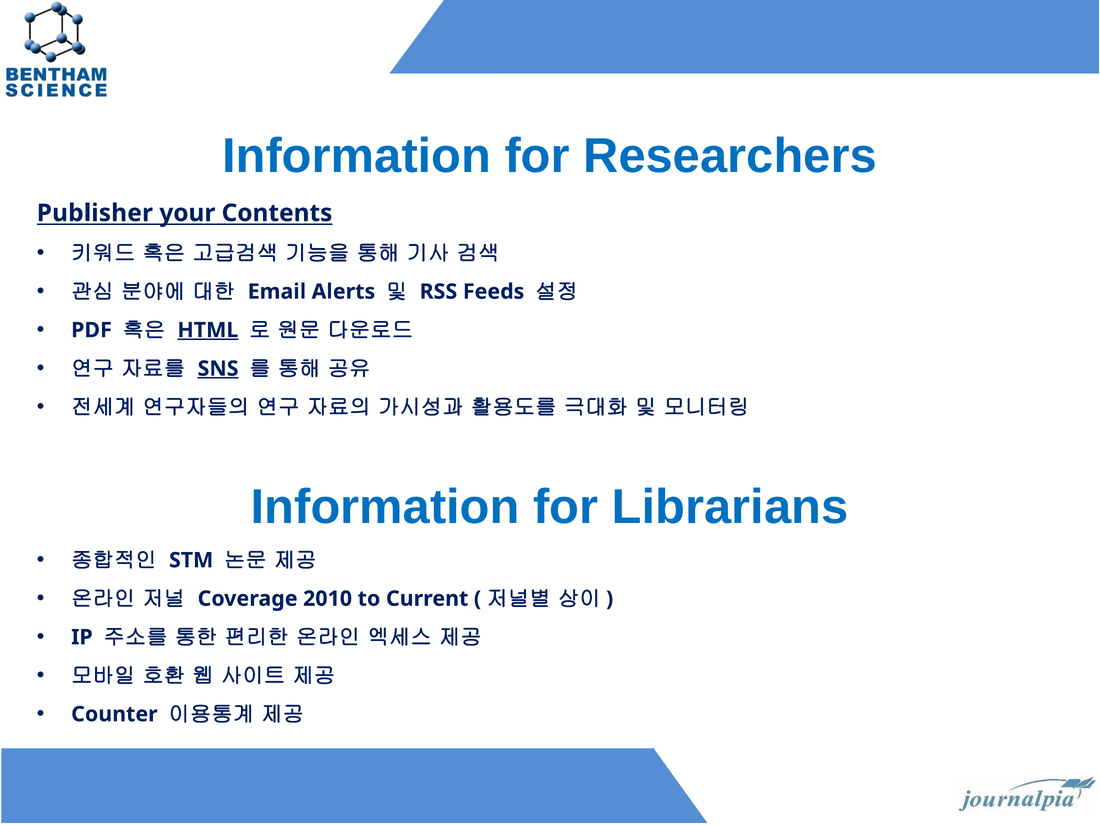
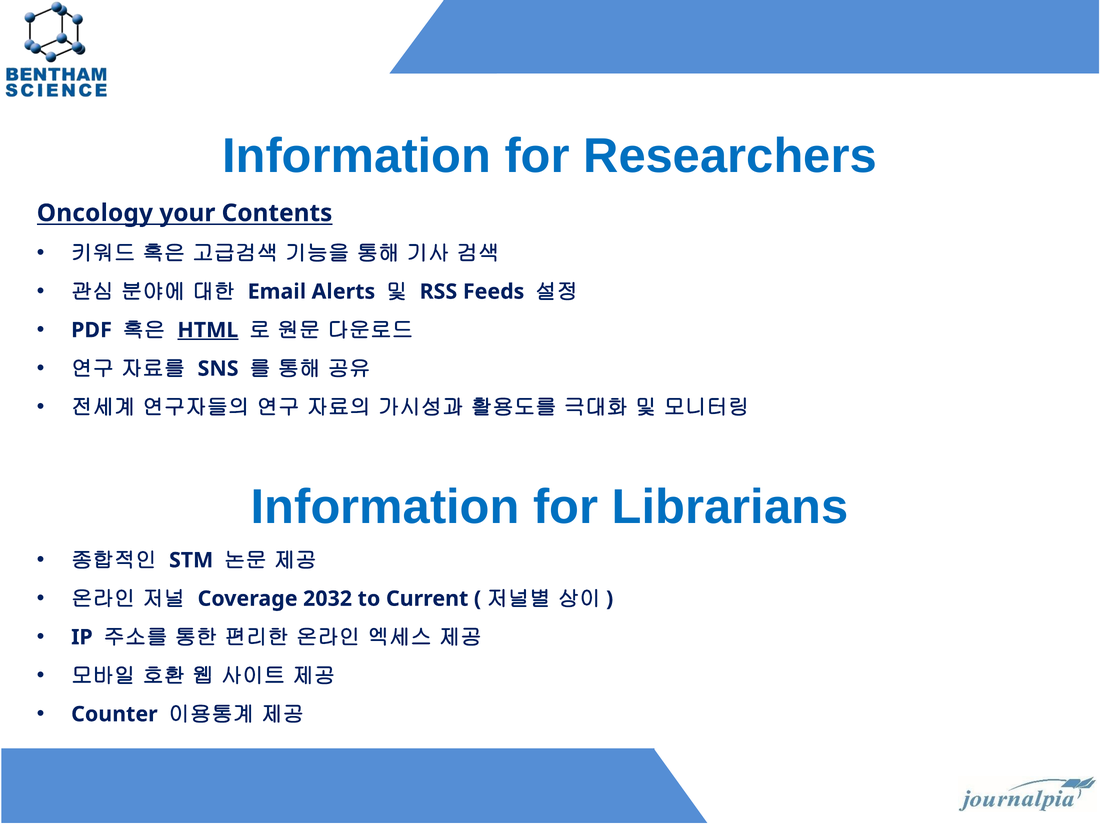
Publisher: Publisher -> Oncology (95, 213)
SNS underline: present -> none (218, 369)
2010: 2010 -> 2032 (328, 599)
